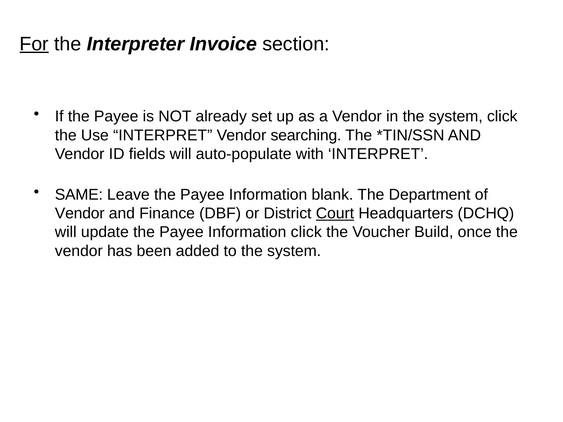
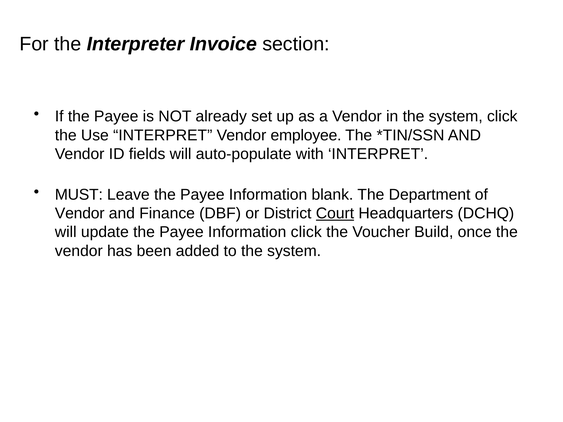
For underline: present -> none (34, 44)
searching: searching -> employee (306, 135)
SAME: SAME -> MUST (79, 195)
